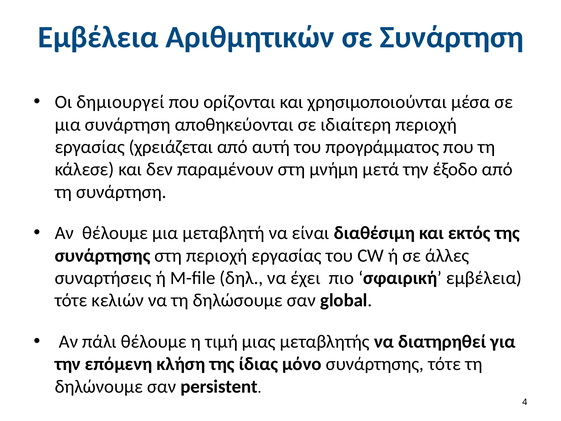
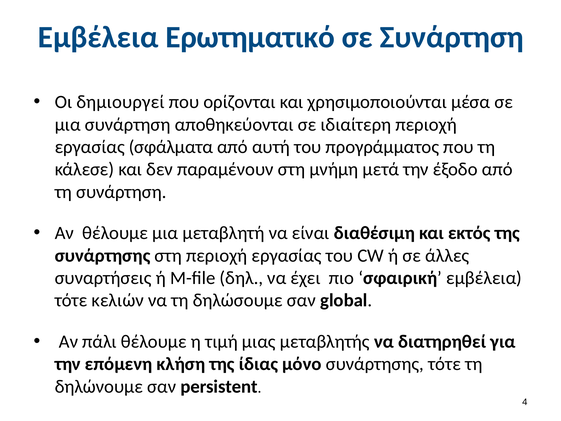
Αριθμητικών: Αριθμητικών -> Ερωτηματικό (250, 37)
χρειάζεται: χρειάζεται -> σφάλματα (171, 147)
